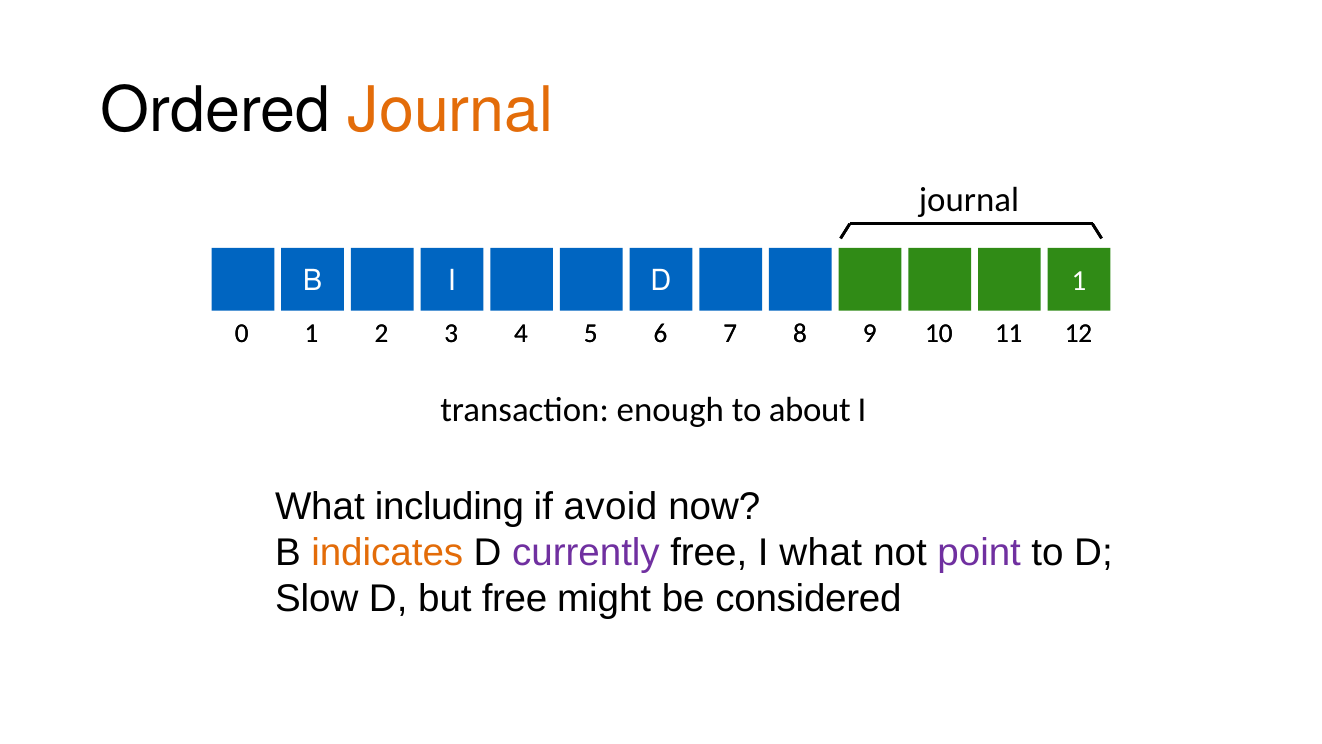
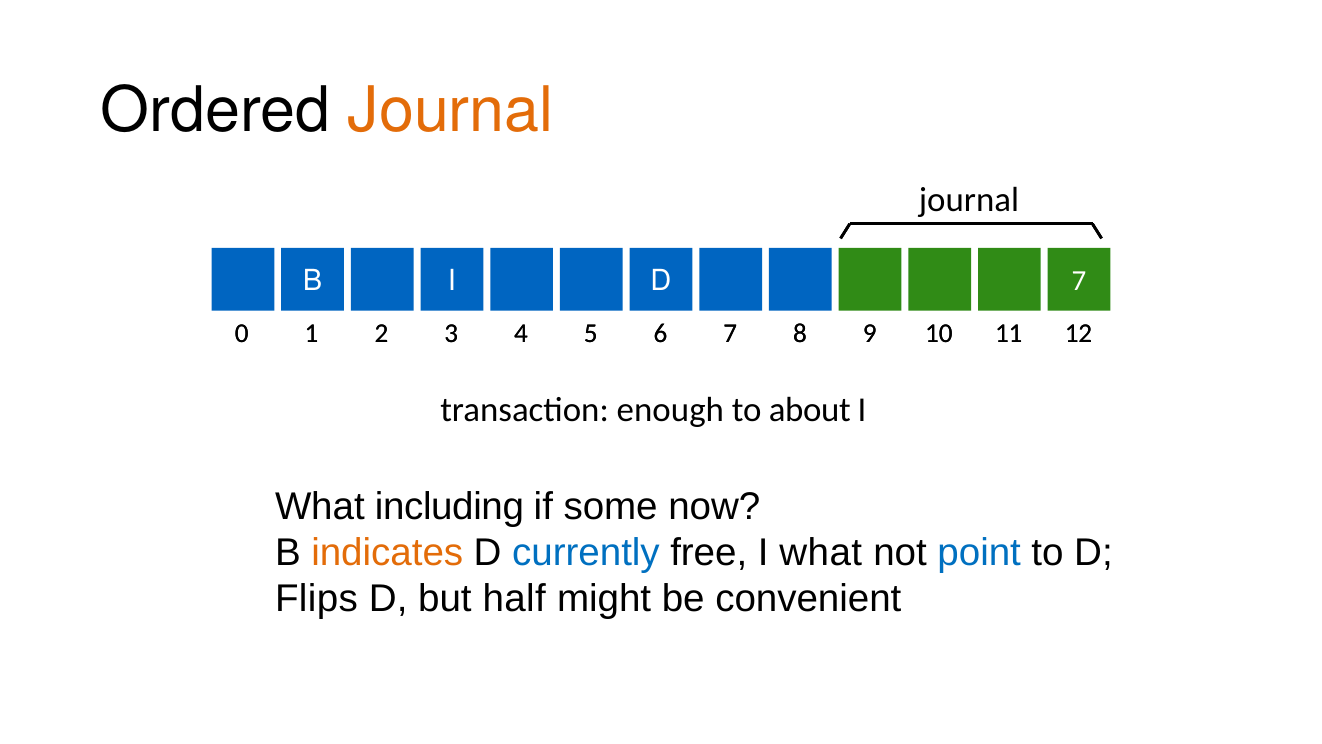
B 1: 1 -> 7 (1079, 281)
avoid: avoid -> some (611, 506)
currently colour: purple -> blue (586, 552)
point colour: purple -> blue (979, 552)
Slow: Slow -> Flips (317, 599)
but free: free -> half (514, 599)
considered: considered -> convenient (808, 599)
